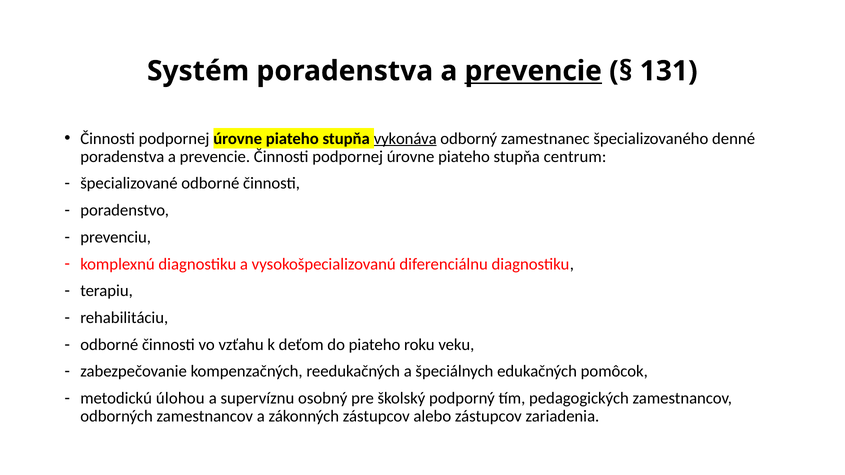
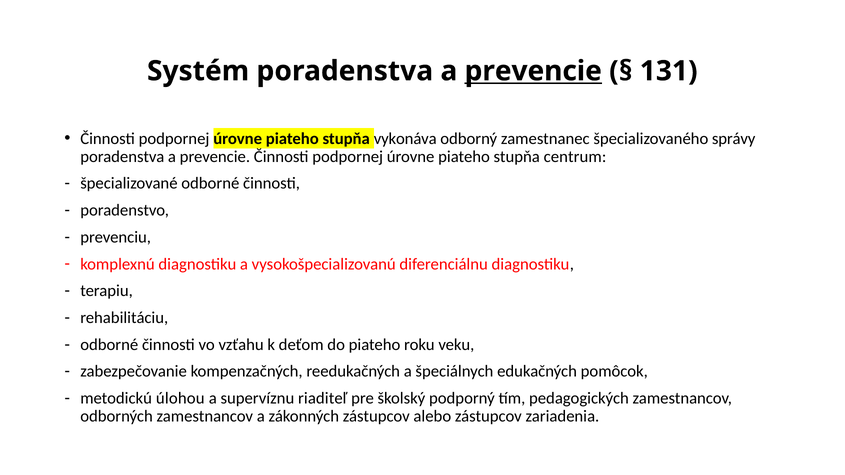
vykonáva underline: present -> none (405, 139)
denné: denné -> správy (734, 139)
osobný: osobný -> riaditeľ (323, 399)
